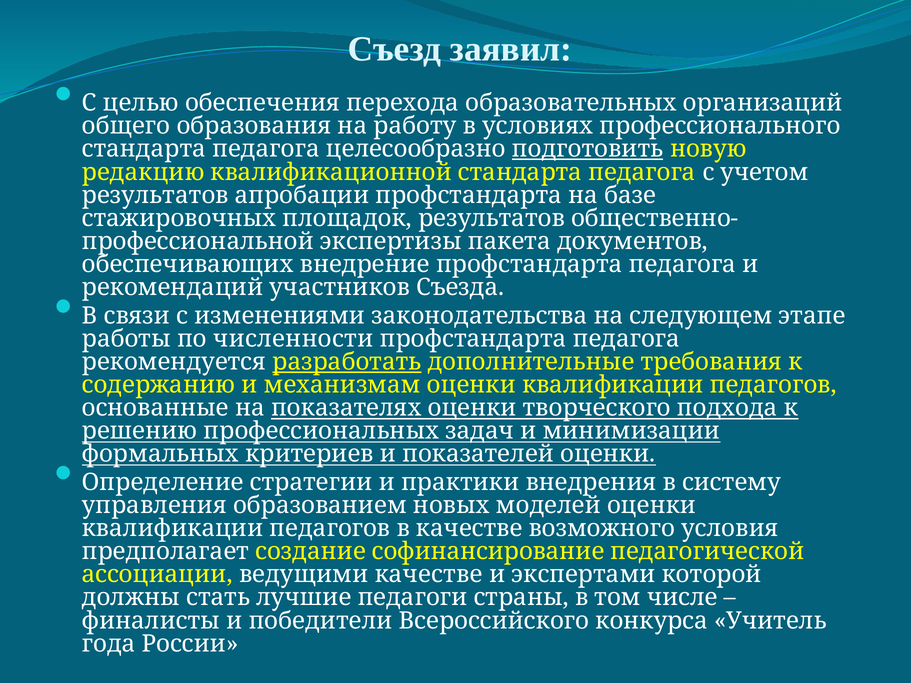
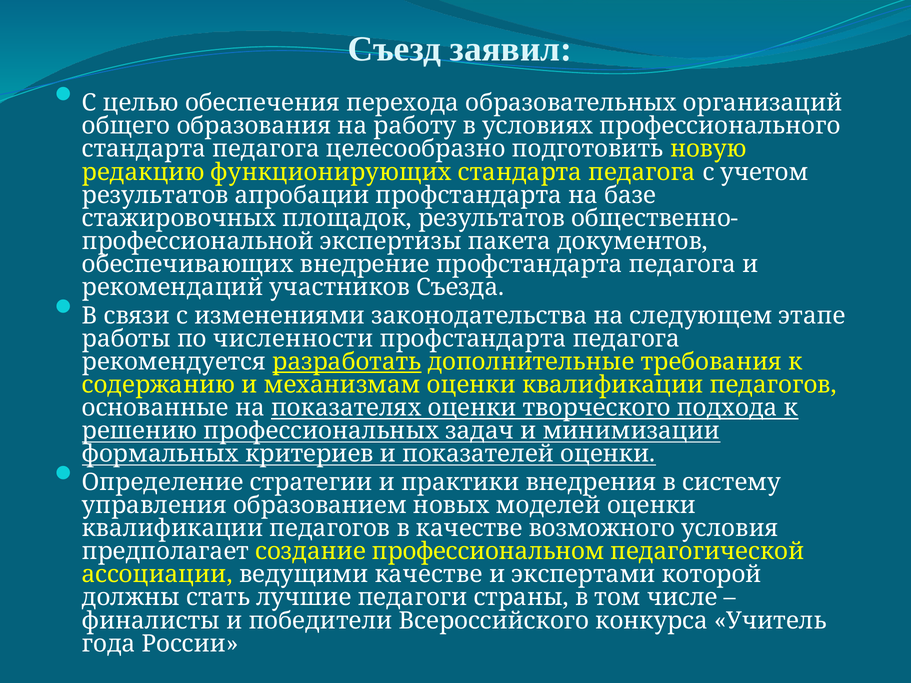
подготовить underline: present -> none (588, 149)
квалификационной: квалификационной -> функционирующих (331, 172)
софинансирование: софинансирование -> профессиональном (488, 552)
